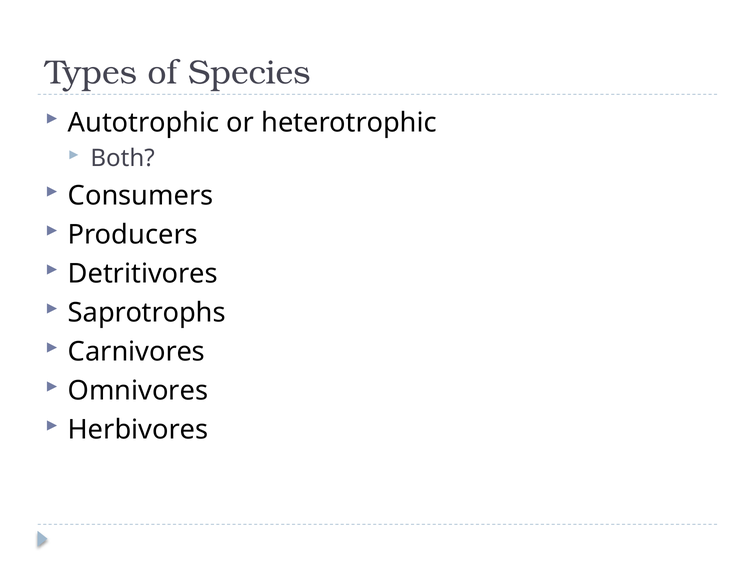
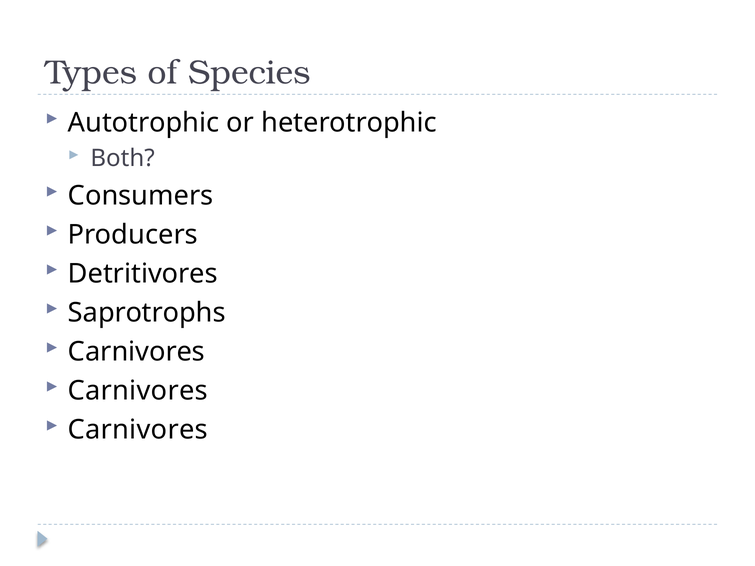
Omnivores: Omnivores -> Carnivores (138, 391)
Herbivores: Herbivores -> Carnivores (138, 430)
